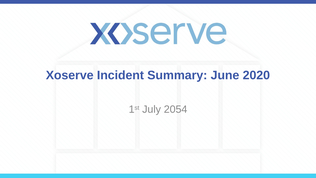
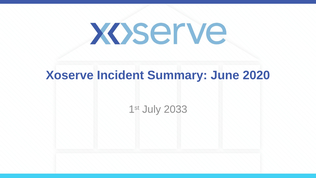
2054: 2054 -> 2033 (176, 109)
